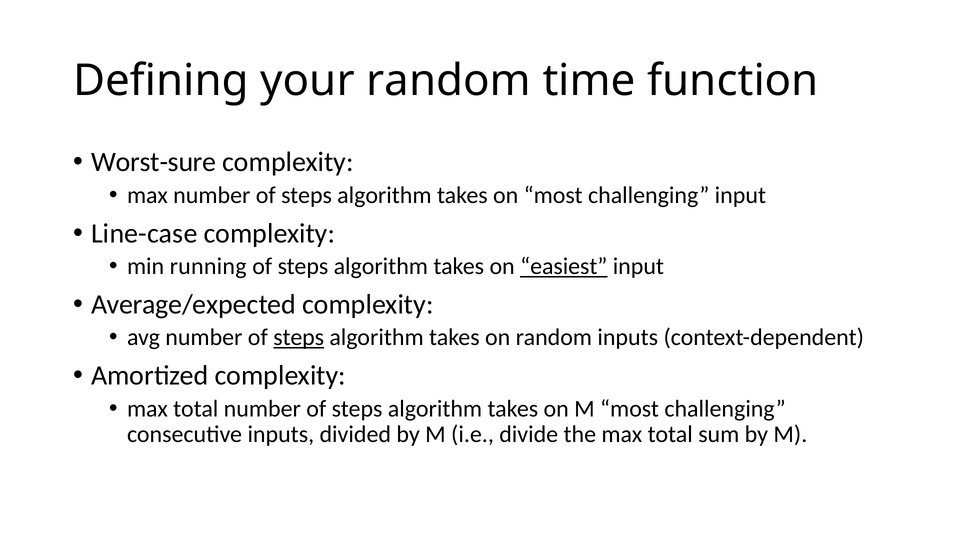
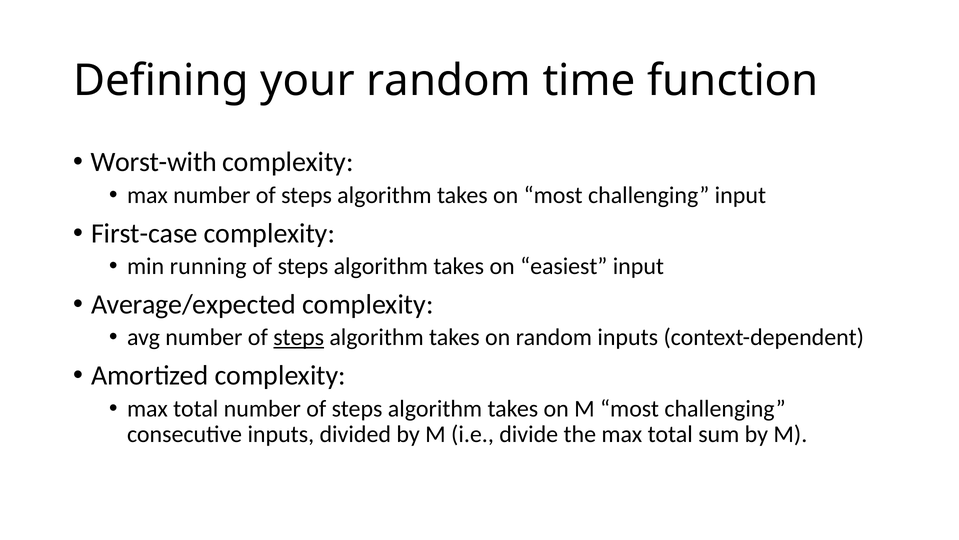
Worst-sure: Worst-sure -> Worst-with (154, 162)
Line-case: Line-case -> First-case (144, 233)
easiest underline: present -> none (564, 266)
